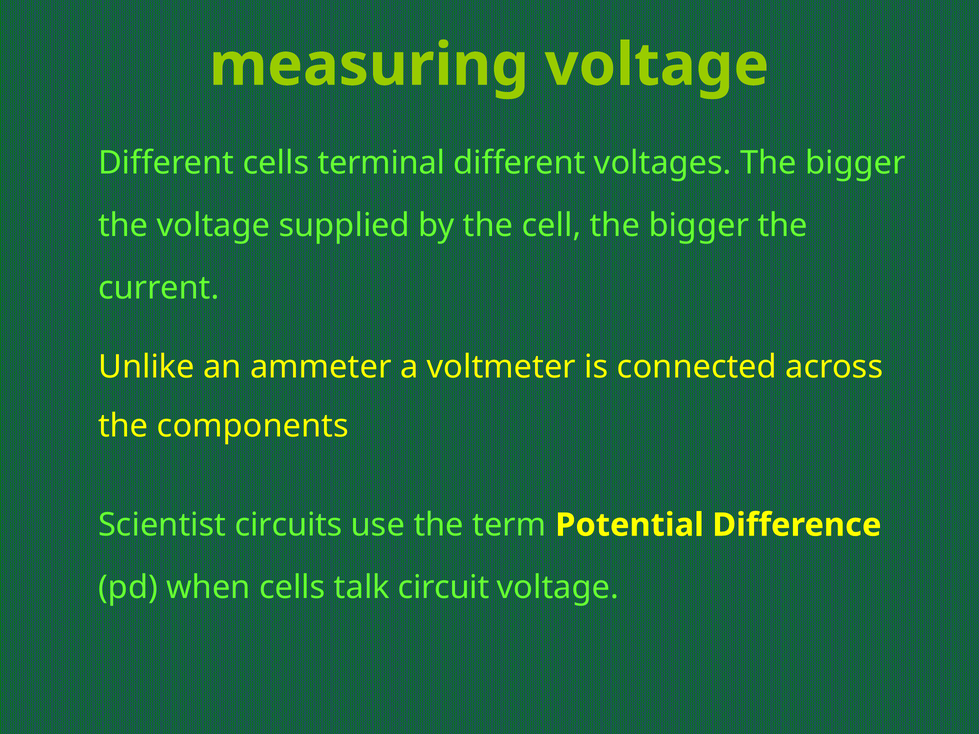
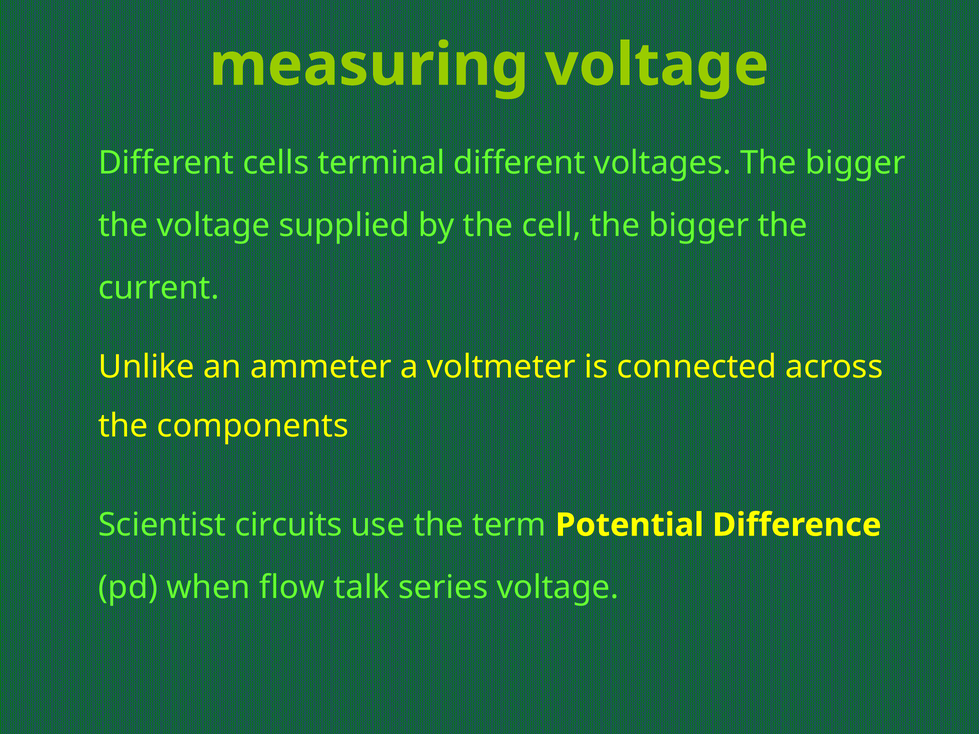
when cells: cells -> flow (292, 588)
circuit: circuit -> series (443, 588)
